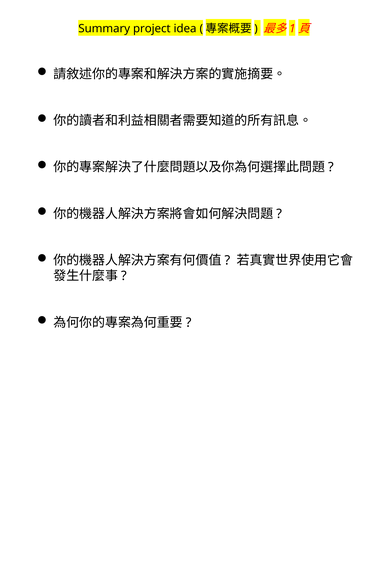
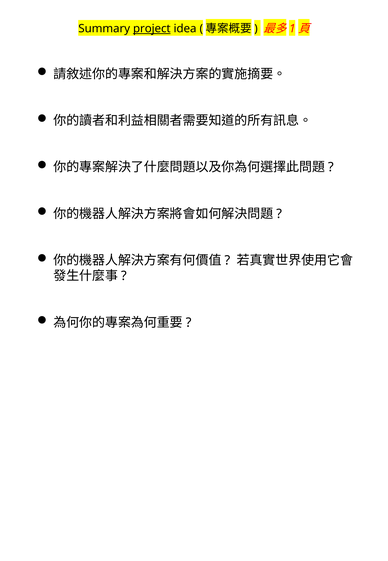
project underline: none -> present (152, 29)
